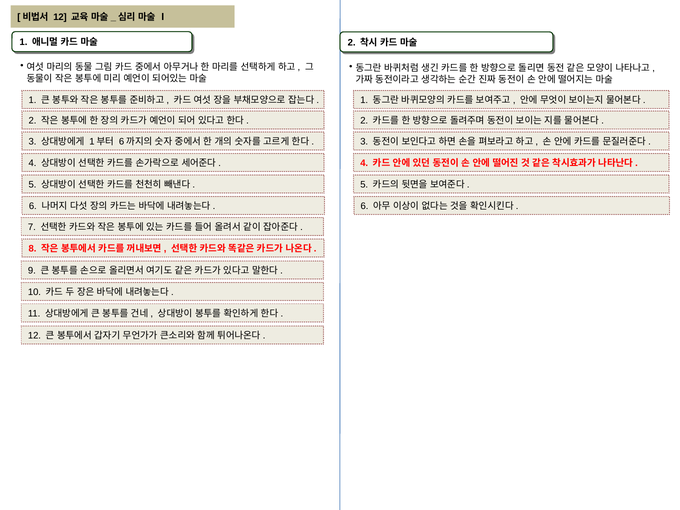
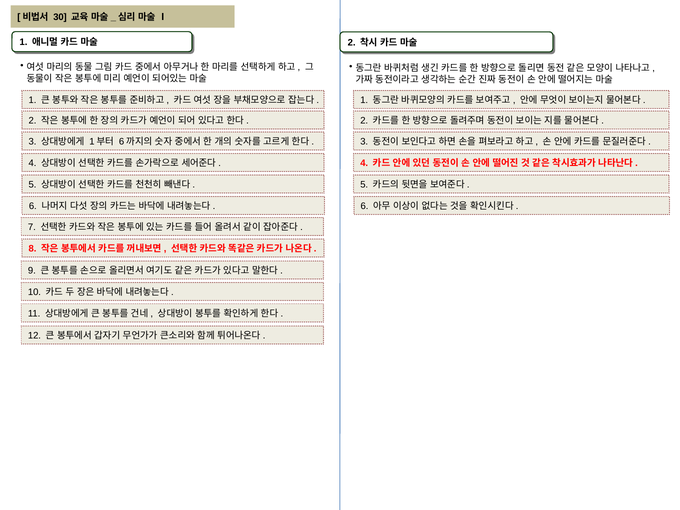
12: 12 -> 30 (60, 17)
